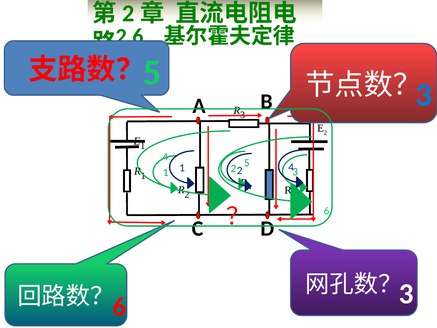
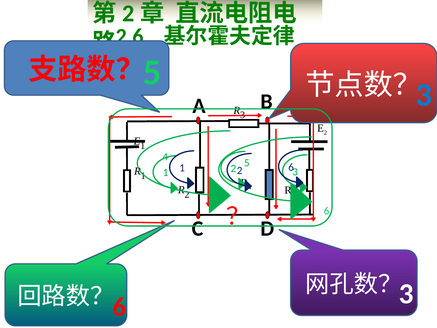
2 4: 4 -> 6 (291, 167)
